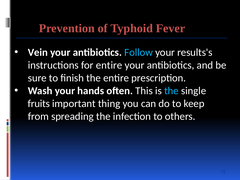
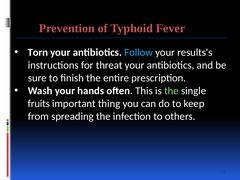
Vein: Vein -> Torn (38, 52)
for entire: entire -> threat (109, 65)
the colour: light blue -> light green (171, 91)
